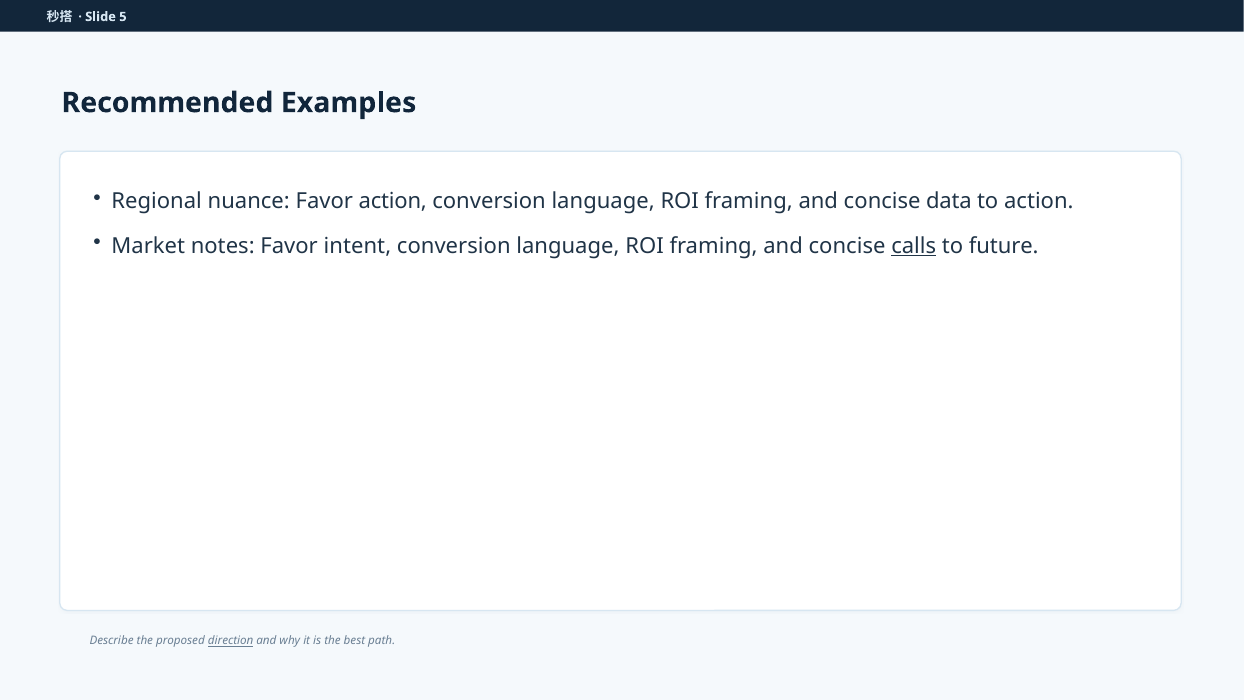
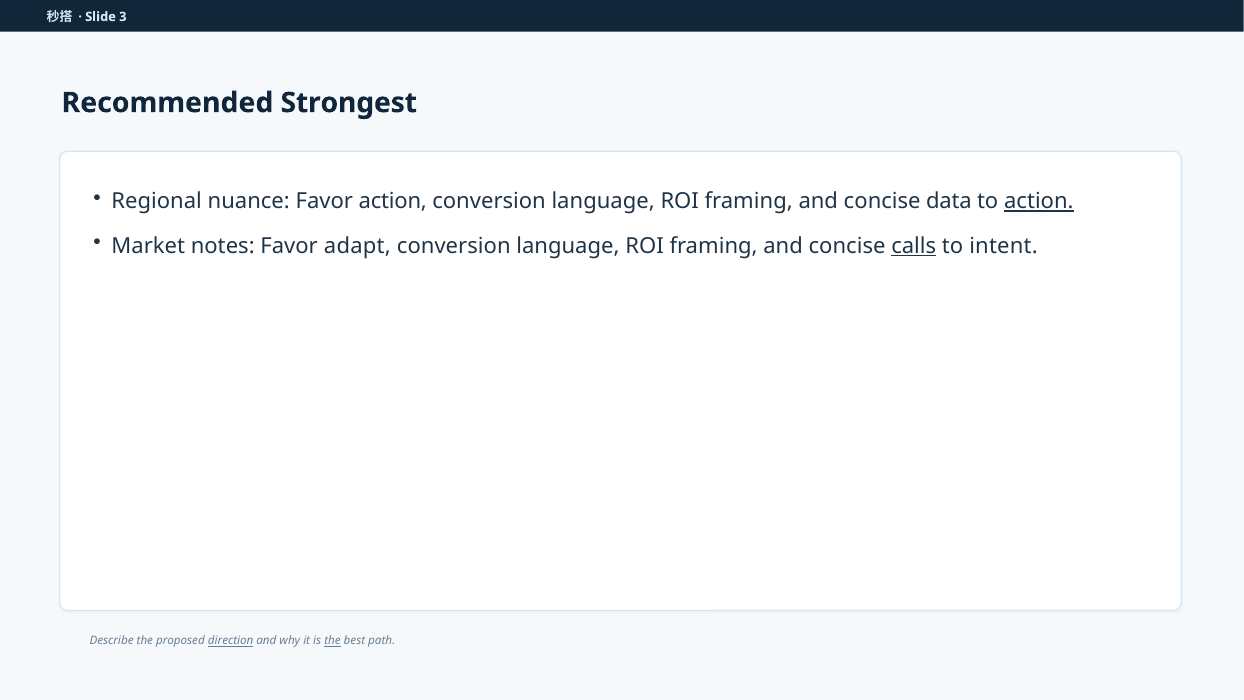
5: 5 -> 3 (123, 17)
Examples: Examples -> Strongest (349, 103)
action underline: none -> present (1039, 201)
intent: intent -> adapt (357, 246)
future: future -> intent (1004, 246)
the underline: none -> present (332, 641)
